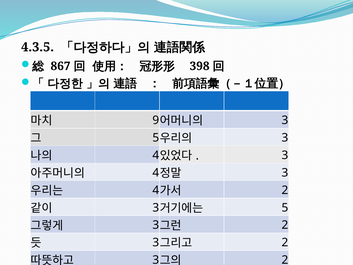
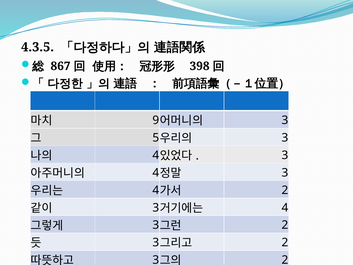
5: 5 -> 4 (285, 207)
